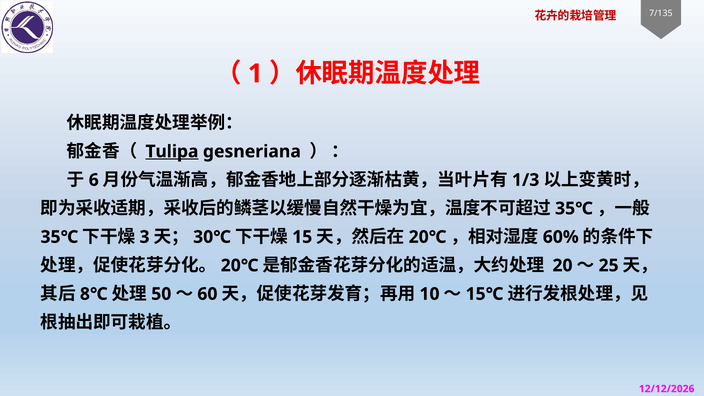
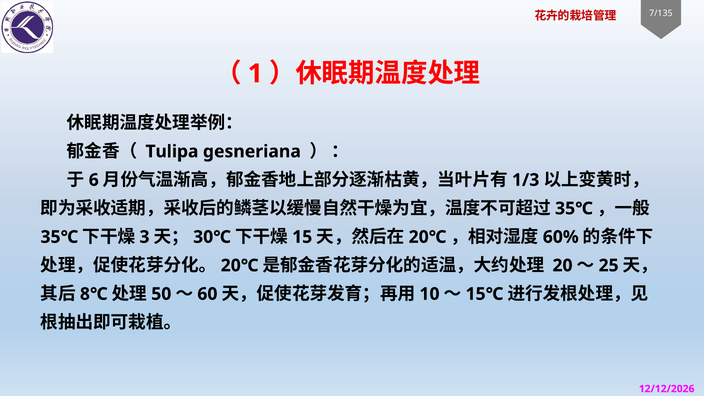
Tulipa underline: present -> none (172, 152)
